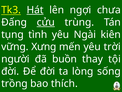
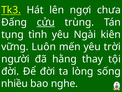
Hát underline: present -> none (35, 10)
Xưng: Xưng -> Luôn (44, 47)
buồn: buồn -> hằng (64, 59)
trồng: trồng -> nhiều (14, 83)
thích: thích -> nghe (64, 83)
